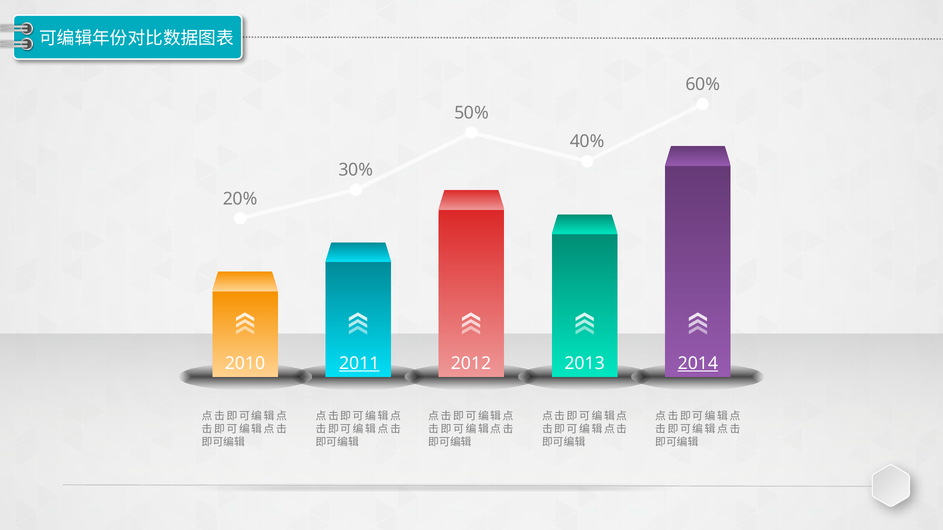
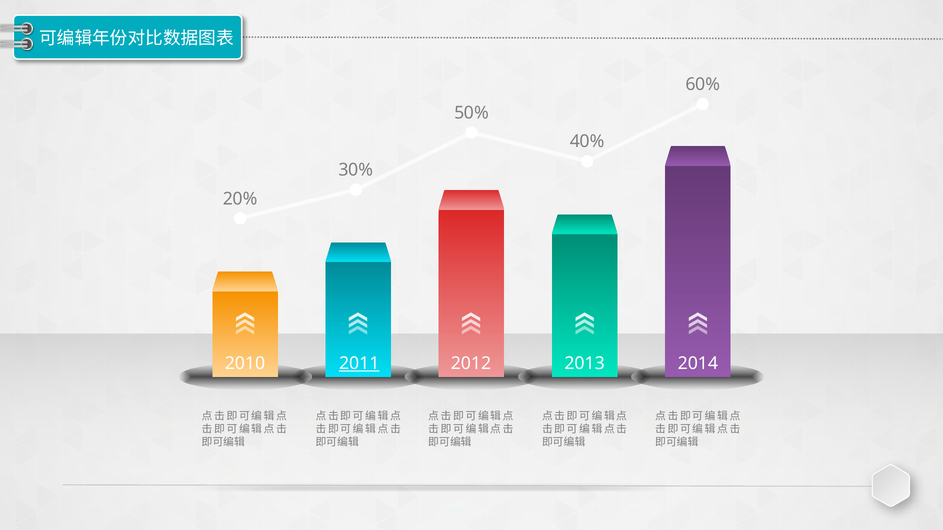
2014 underline: present -> none (698, 364)
